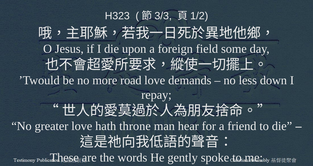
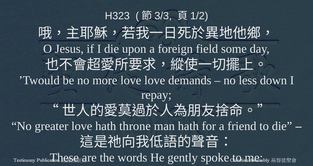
more road: road -> love (131, 80)
man hear: hear -> hath (188, 126)
